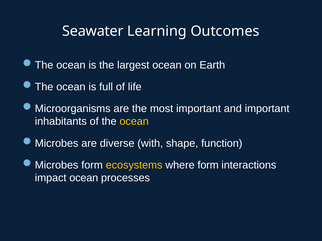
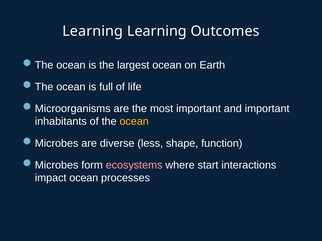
Seawater: Seawater -> Learning (93, 31)
with: with -> less (150, 144)
ecosystems colour: yellow -> pink (134, 165)
where form: form -> start (208, 165)
